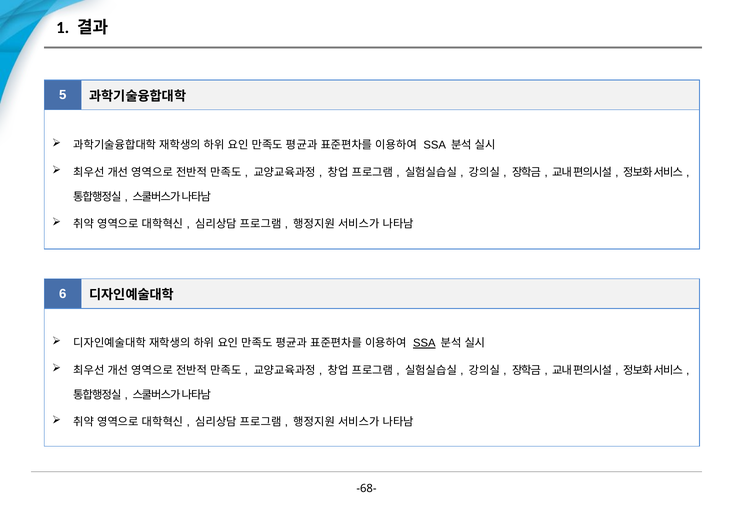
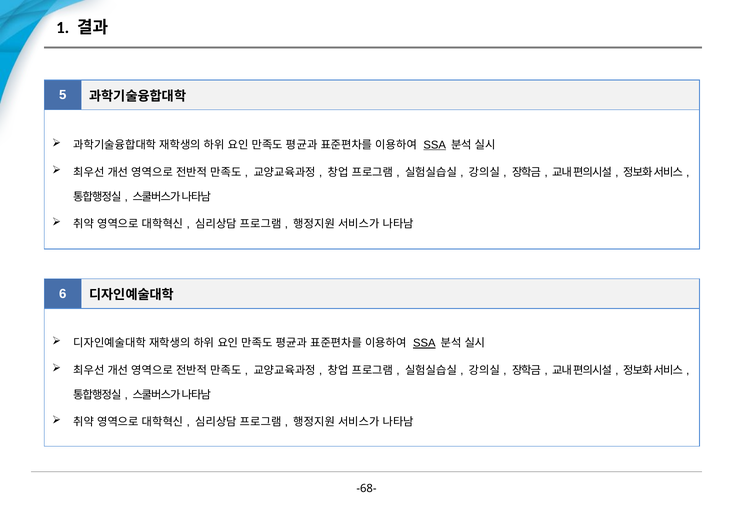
SSA underline: none -> present (435, 145)
